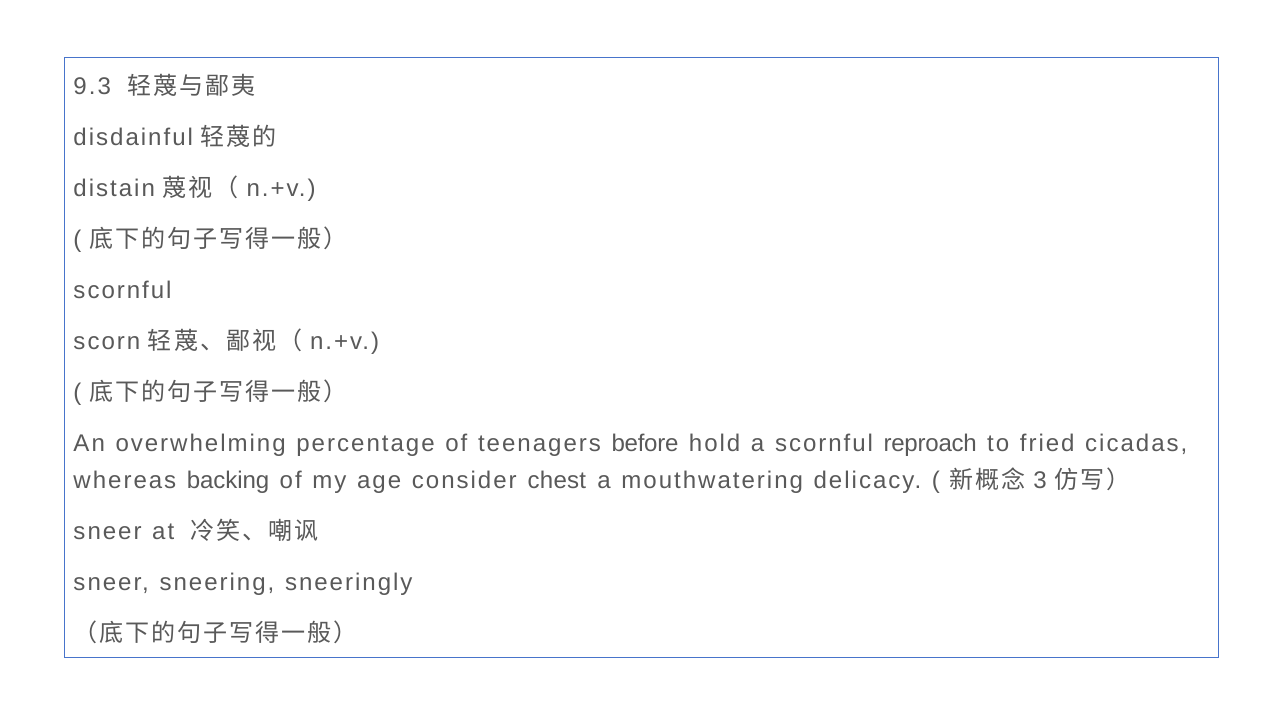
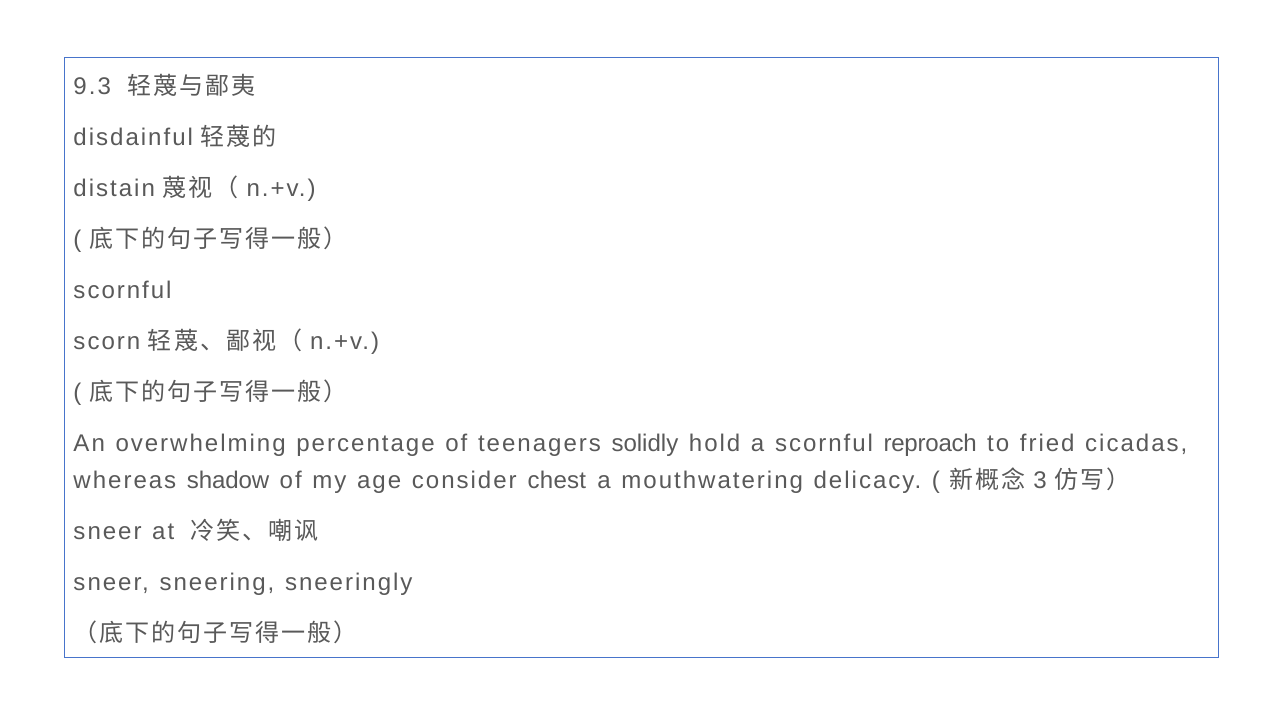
before: before -> solidly (645, 443)
backing: backing -> shadow (228, 481)
